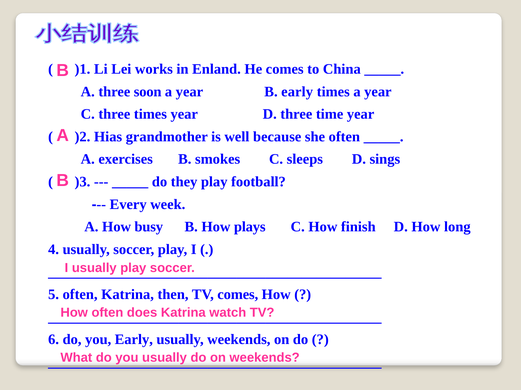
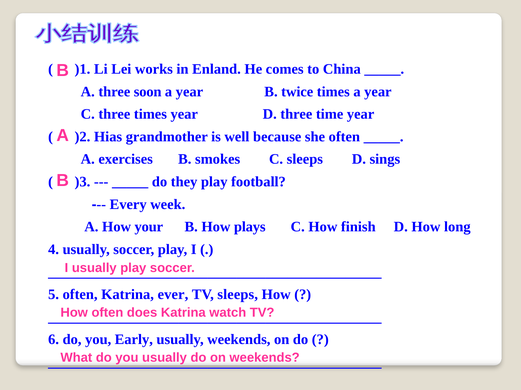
B early: early -> twice (297, 92)
busy: busy -> your (149, 227)
then: then -> ever (173, 295)
TV comes: comes -> sleeps (238, 295)
